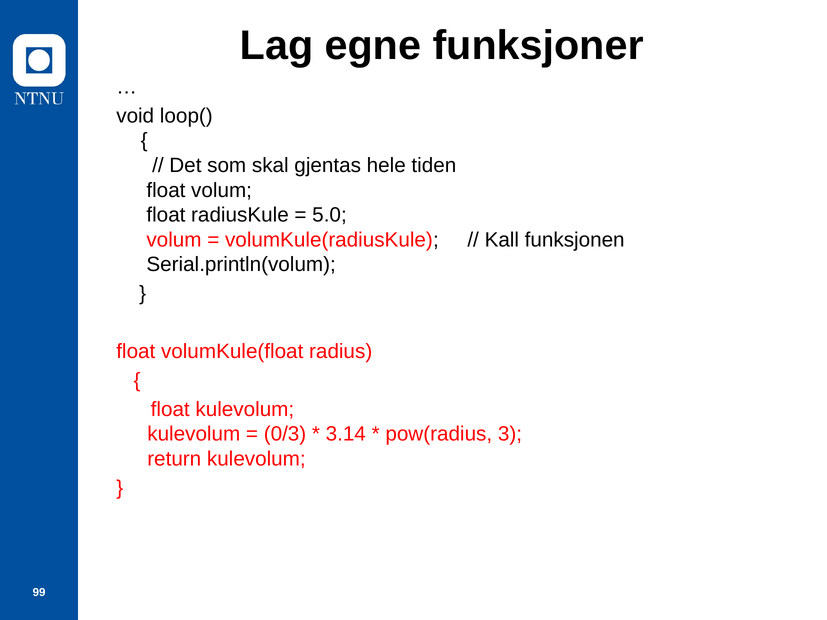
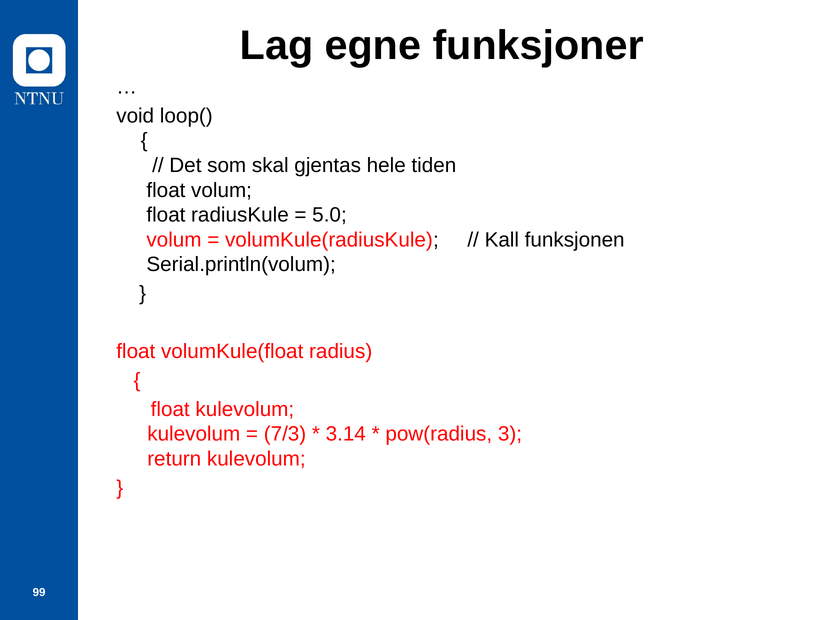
0/3: 0/3 -> 7/3 (285, 434)
